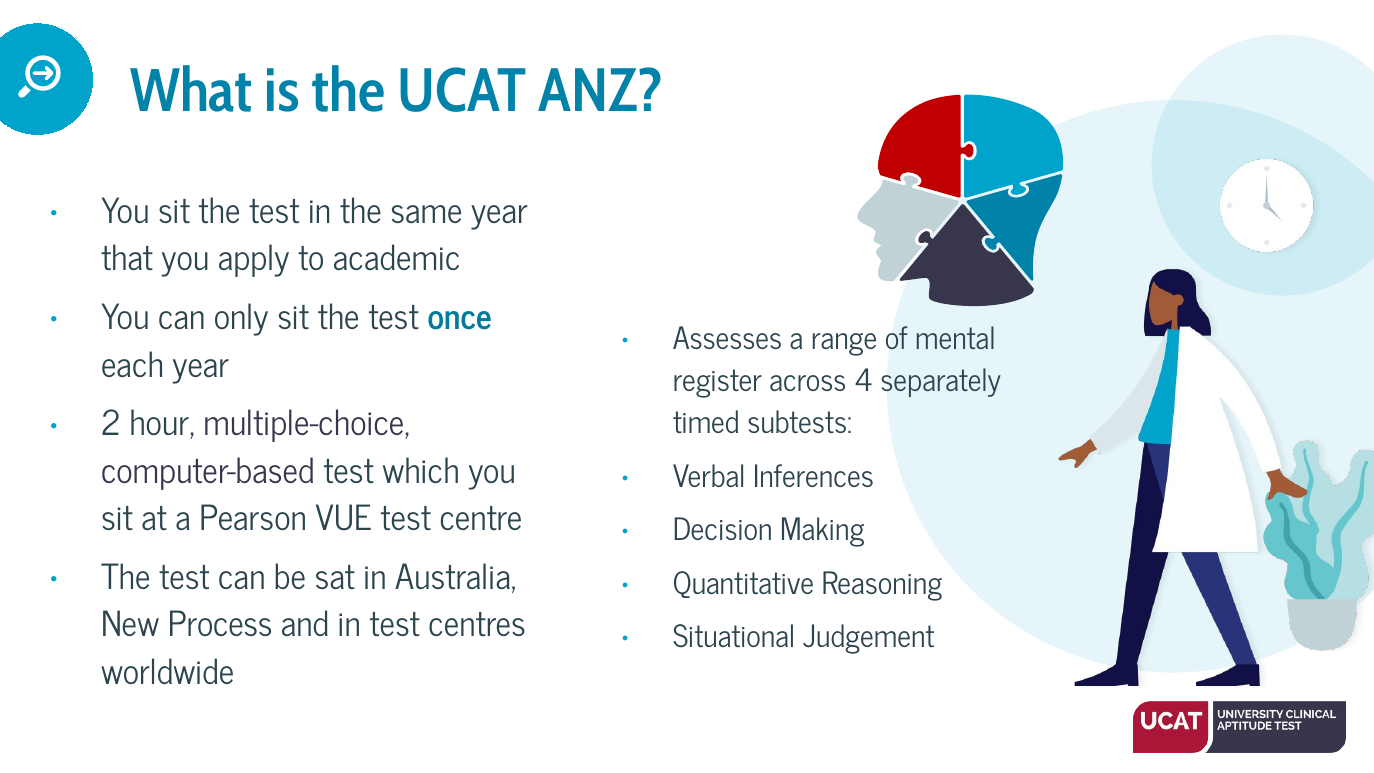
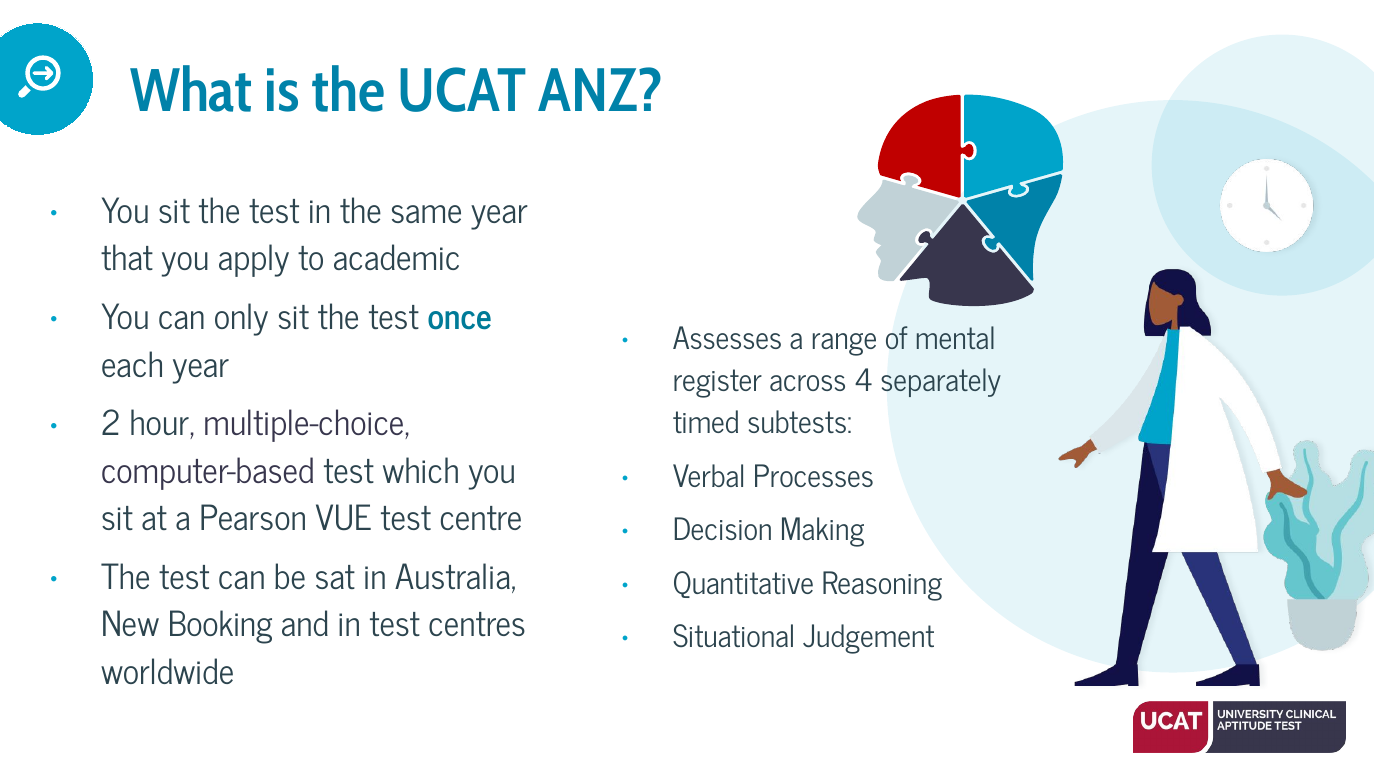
Inferences: Inferences -> Processes (813, 477)
Process: Process -> Booking (220, 626)
